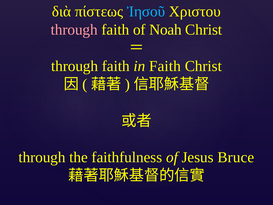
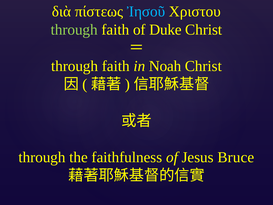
through colour: pink -> light green (74, 30)
Noah: Noah -> Duke (165, 30)
in Faith: Faith -> Noah (165, 66)
